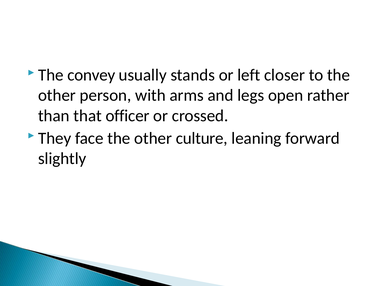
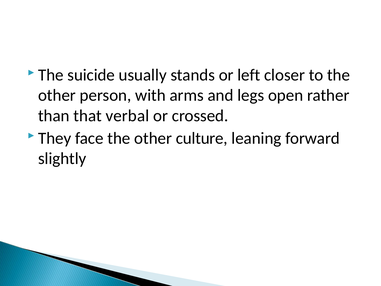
convey: convey -> suicide (91, 75)
officer: officer -> verbal (127, 116)
